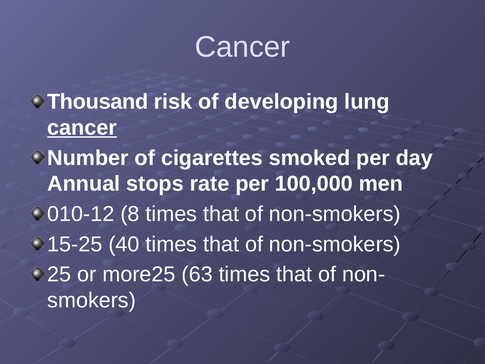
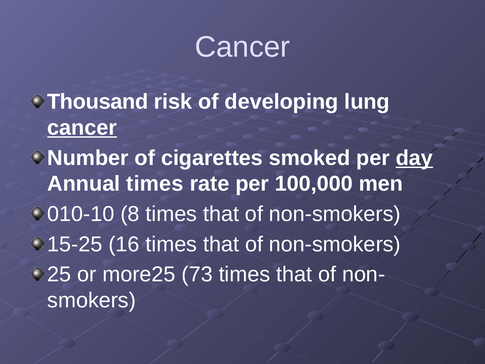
day underline: none -> present (414, 158)
Annual stops: stops -> times (155, 184)
010-12: 010-12 -> 010-10 (81, 214)
40: 40 -> 16 (124, 244)
63: 63 -> 73 (197, 274)
